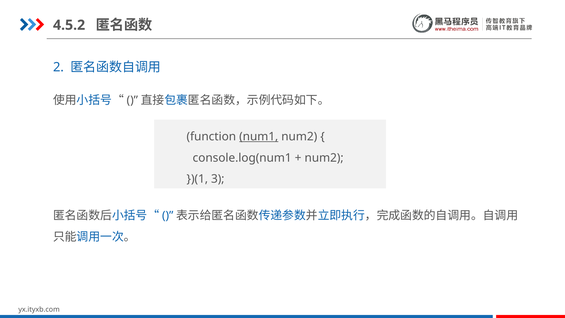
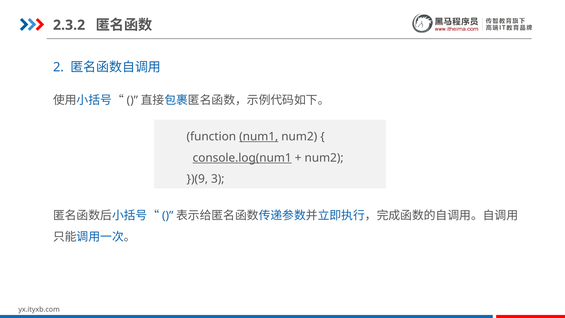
4.5.2: 4.5.2 -> 2.3.2 (69, 25)
console.log(num1 underline: none -> present (242, 158)
})(1: })(1 -> })(9 (197, 179)
